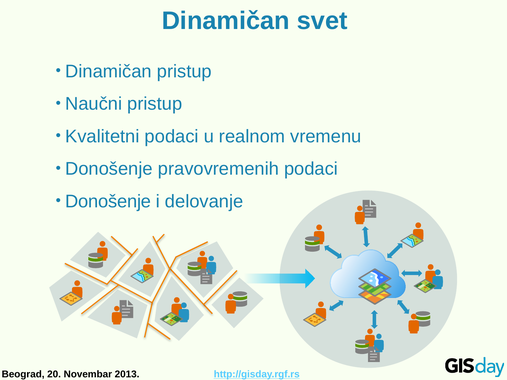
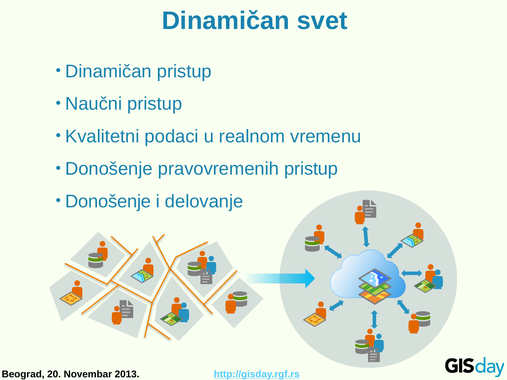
pravovremenih podaci: podaci -> pristup (311, 169)
